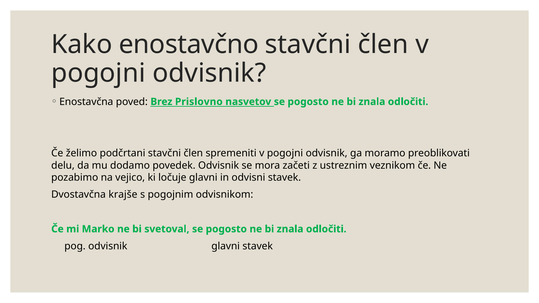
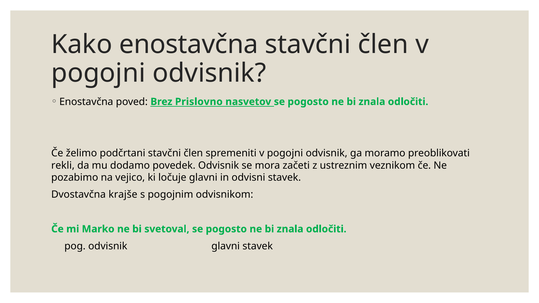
Kako enostavčno: enostavčno -> enostavčna (189, 45)
delu: delu -> rekli (63, 165)
